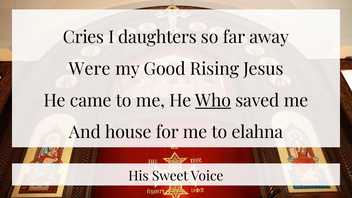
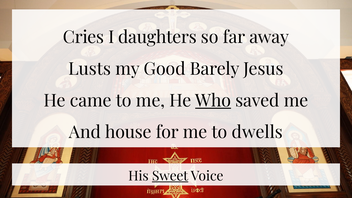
Were: Were -> Lusts (90, 69)
Rising: Rising -> Barely (215, 69)
elahna: elahna -> dwells (257, 132)
Sweet underline: none -> present (170, 176)
